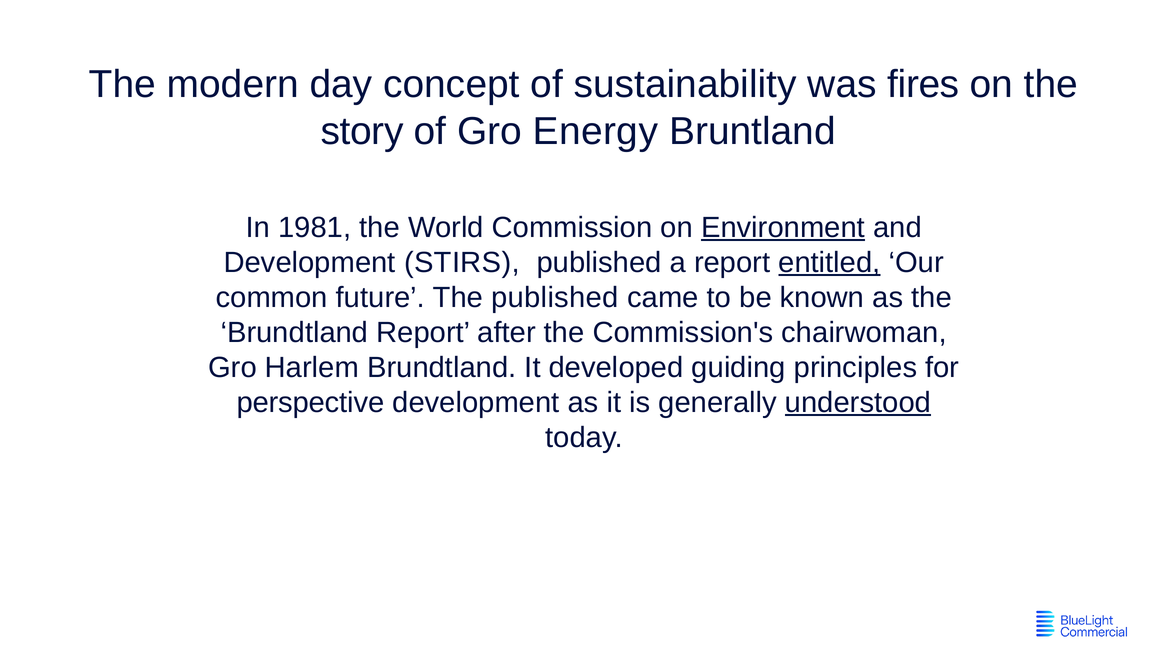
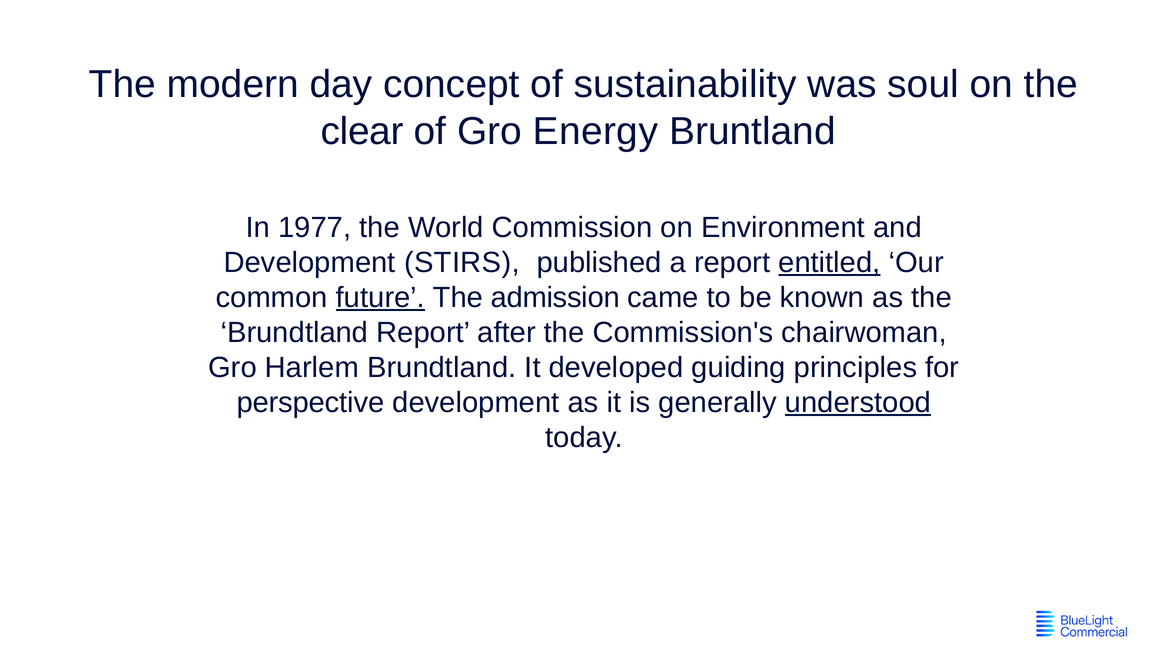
fires: fires -> soul (923, 85)
story: story -> clear (362, 131)
1981: 1981 -> 1977 (315, 227)
Environment underline: present -> none (783, 227)
future underline: none -> present (380, 297)
The published: published -> admission (555, 297)
